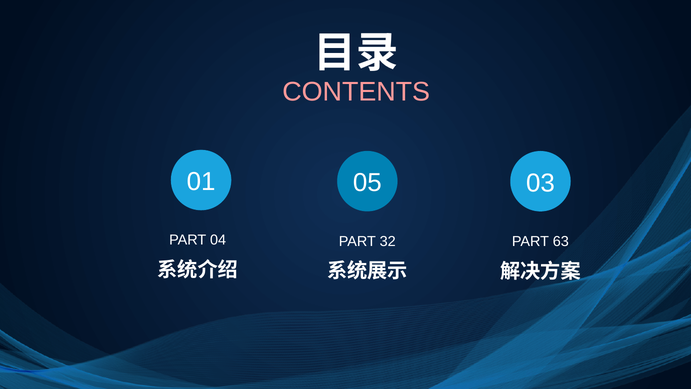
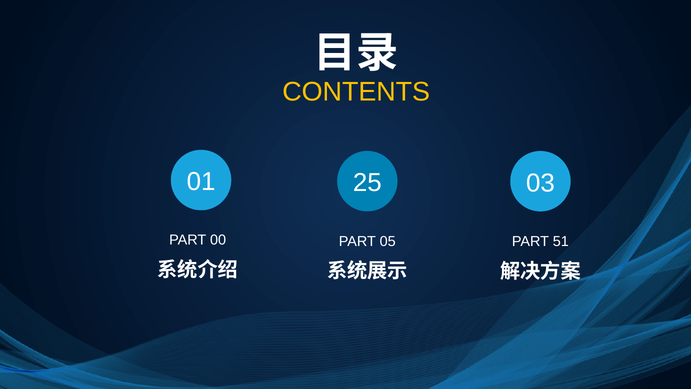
CONTENTS colour: pink -> yellow (356, 92)
05: 05 -> 25 (367, 183)
04: 04 -> 00 (218, 240)
32: 32 -> 05 (388, 241)
63: 63 -> 51 (561, 241)
